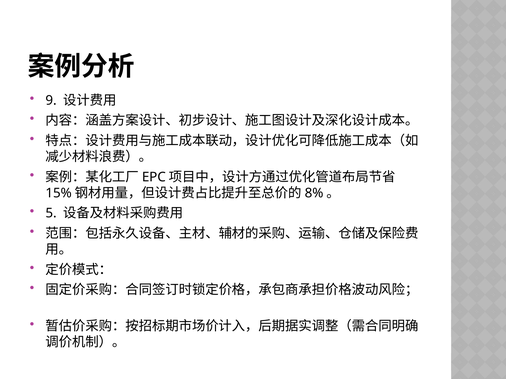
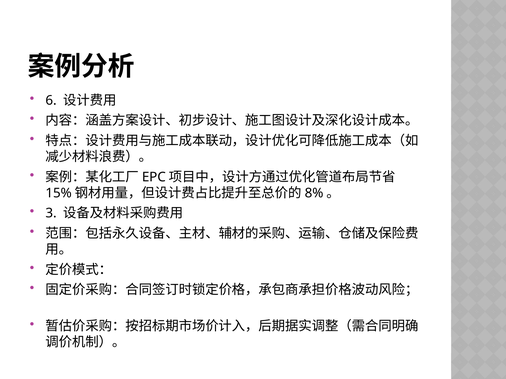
9: 9 -> 6 (51, 101)
5: 5 -> 3 (51, 213)
